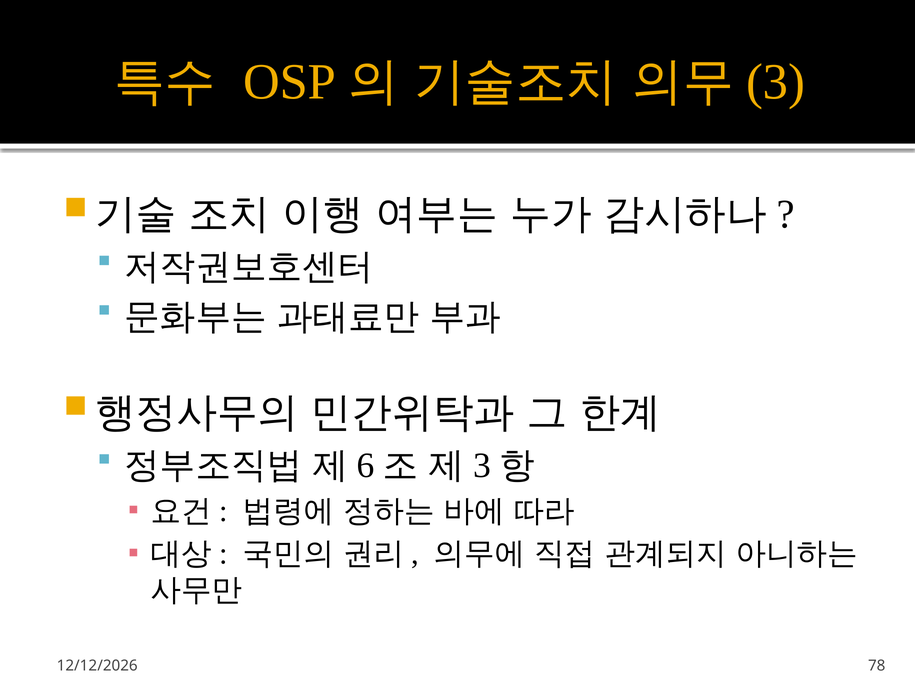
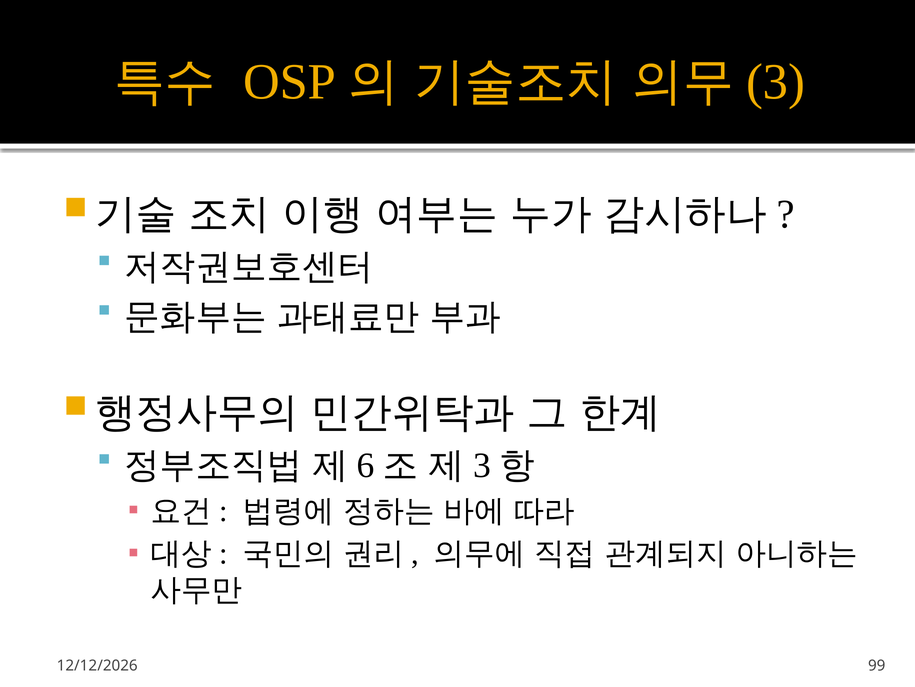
78: 78 -> 99 (877, 665)
